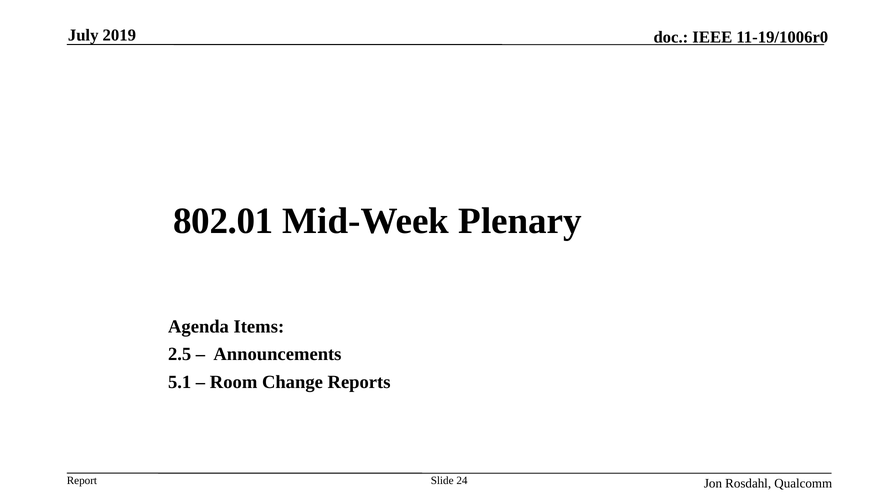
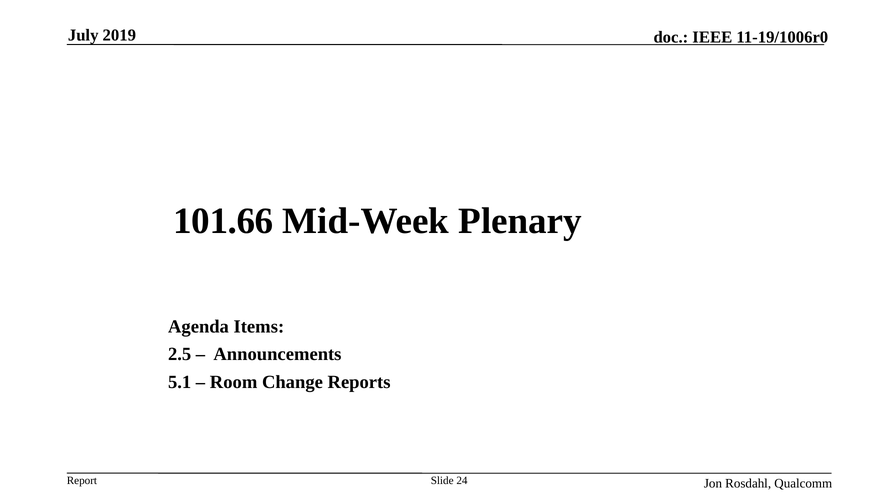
802.01: 802.01 -> 101.66 (223, 221)
